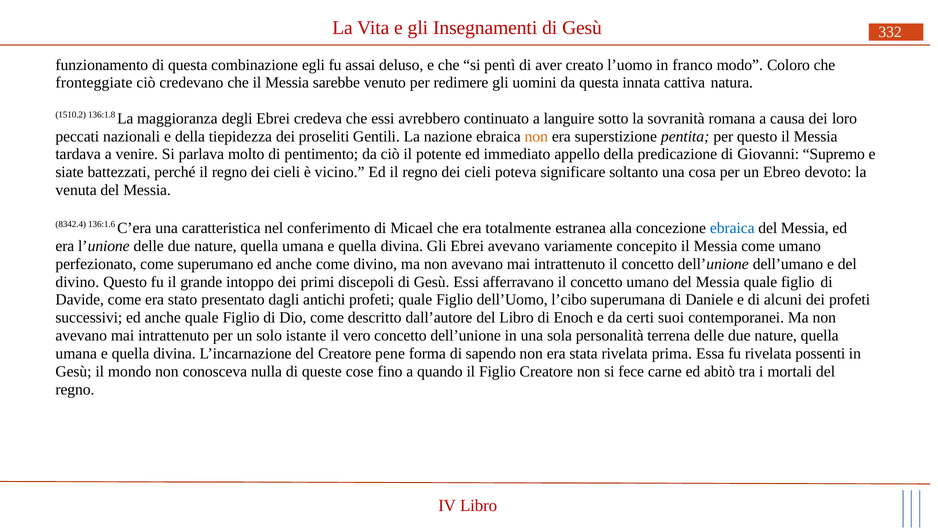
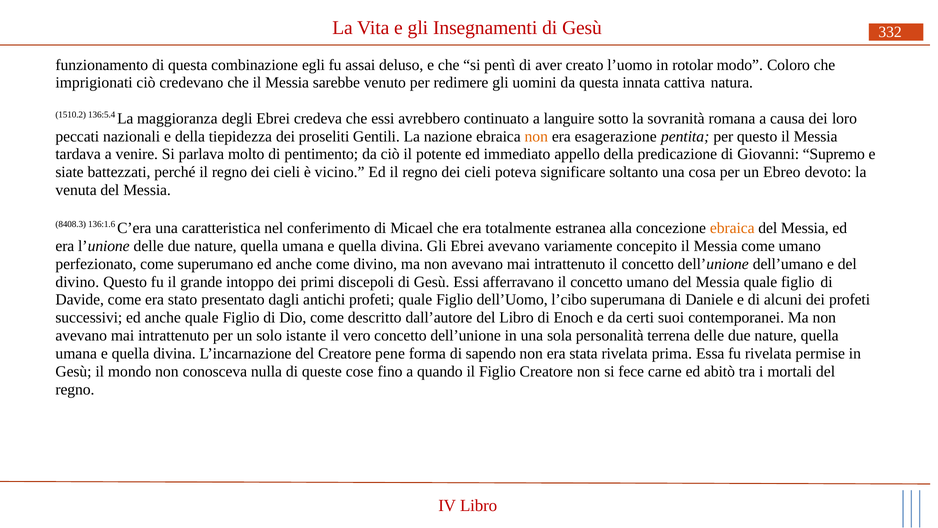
franco: franco -> rotolar (693, 65)
fronteggiate: fronteggiate -> imprigionati (94, 83)
136:1.8: 136:1.8 -> 136:5.4 (102, 115)
superstizione: superstizione -> esagerazione (616, 137)
8342.4: 8342.4 -> 8408.3 (71, 224)
ebraica colour: blue -> orange (732, 228)
possenti: possenti -> permise (820, 354)
